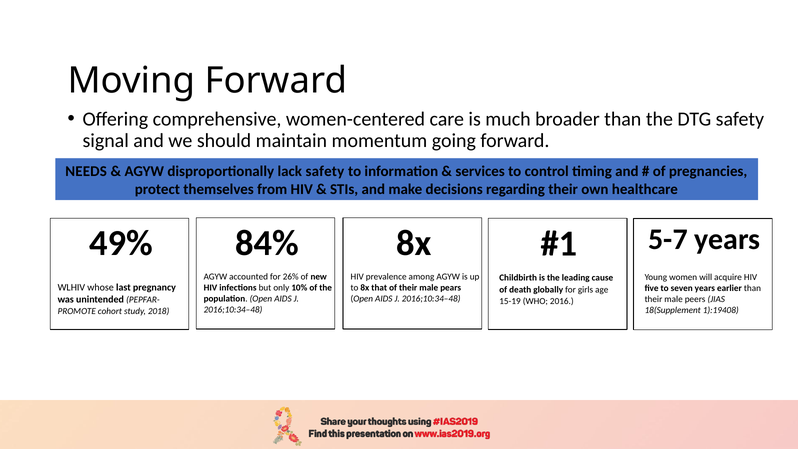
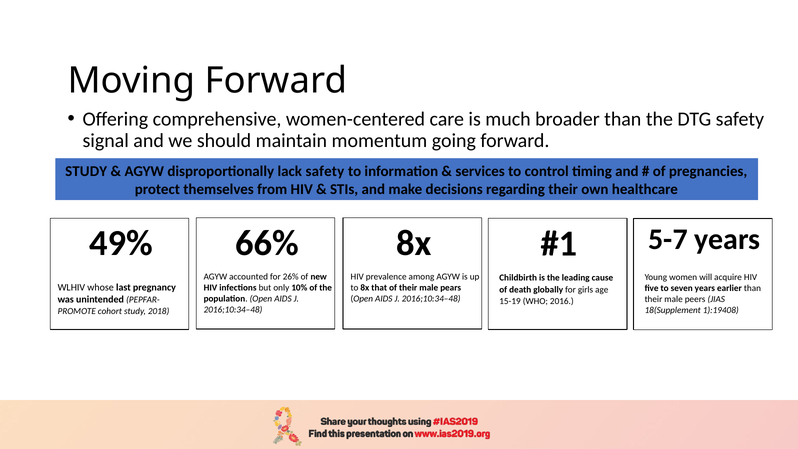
NEEDS: NEEDS -> STUDY (86, 171)
84%: 84% -> 66% (267, 243)
